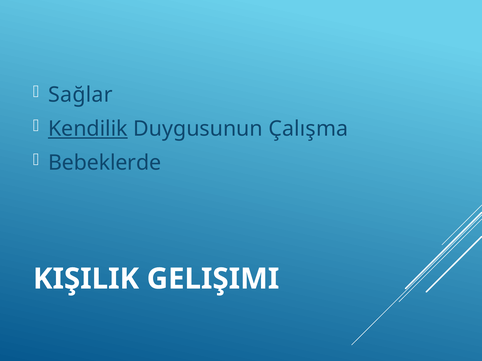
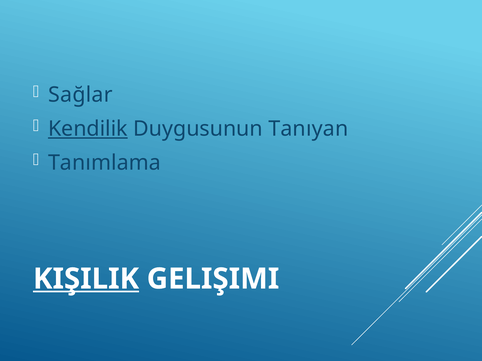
Çalışma: Çalışma -> Tanıyan (308, 129)
Bebeklerde: Bebeklerde -> Tanımlama (104, 163)
KIŞILIK underline: none -> present (86, 279)
